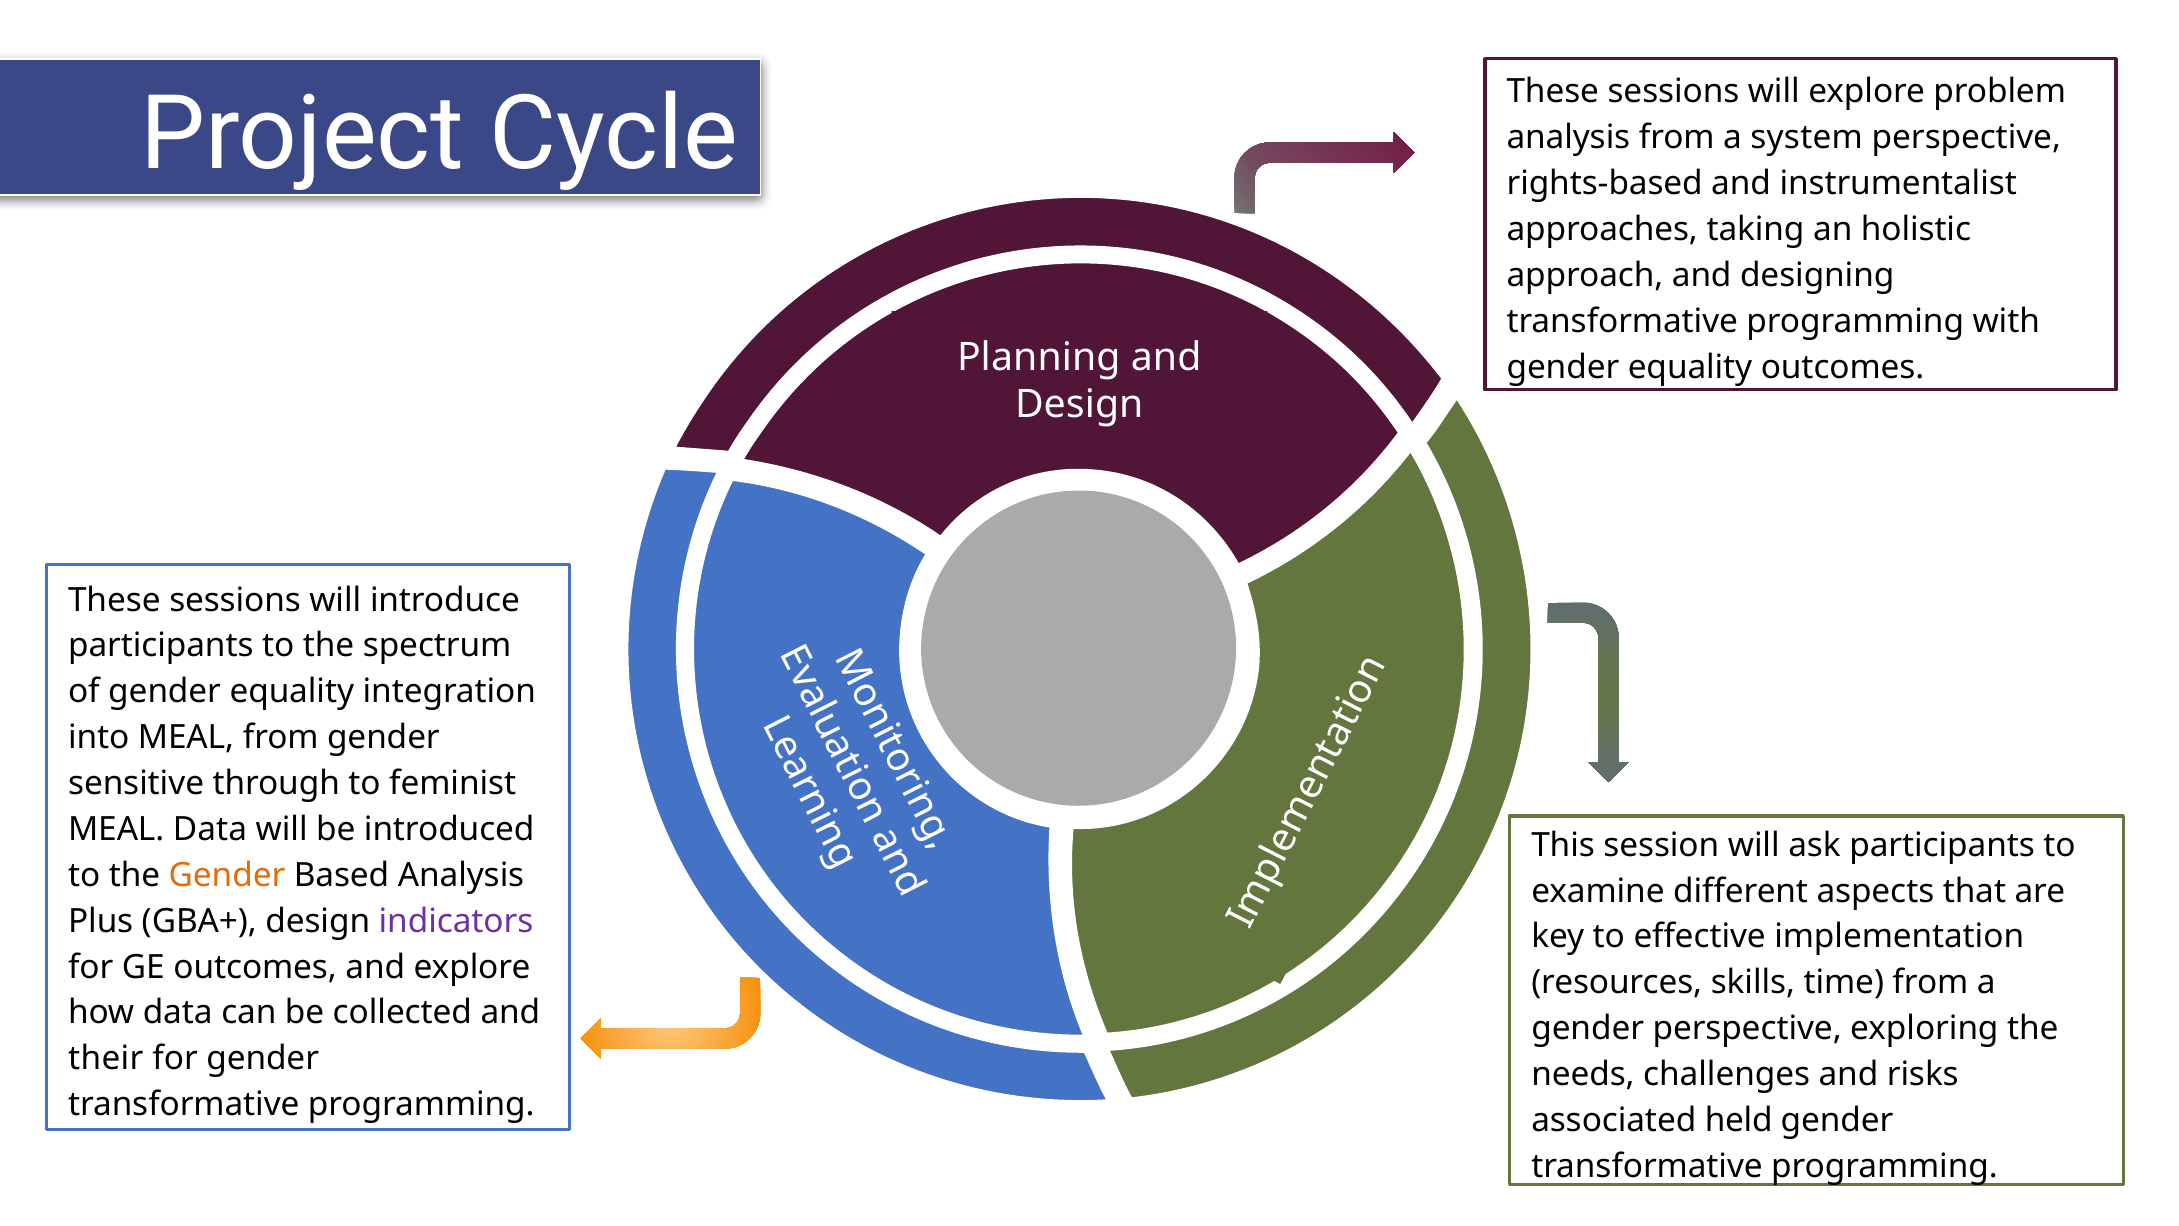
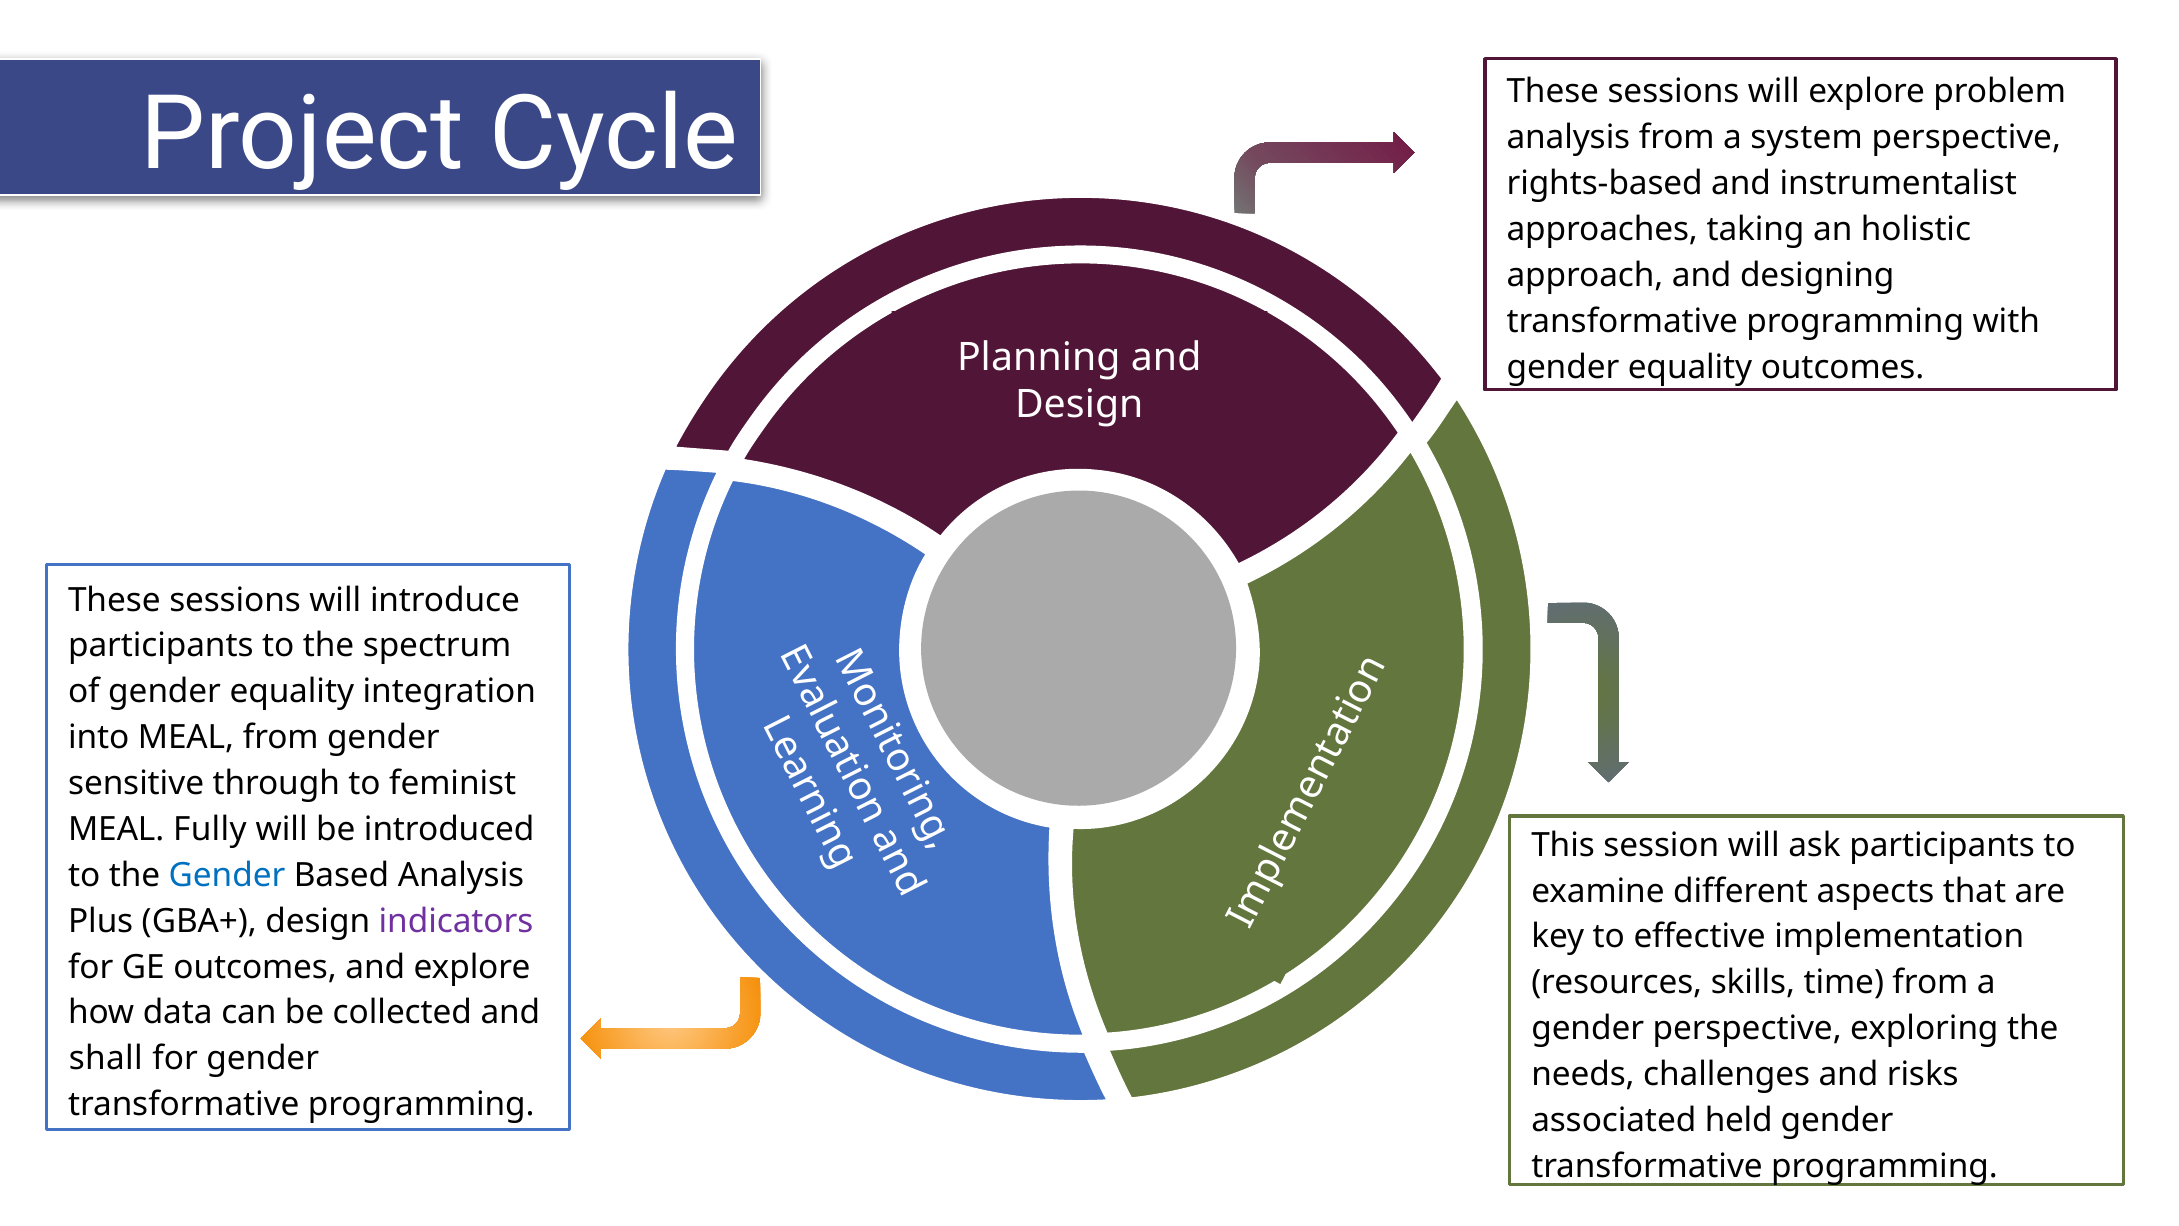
MEAL Data: Data -> Fully (210, 829)
Gender colour: orange -> blue (227, 875)
their: their -> shall (106, 1059)
